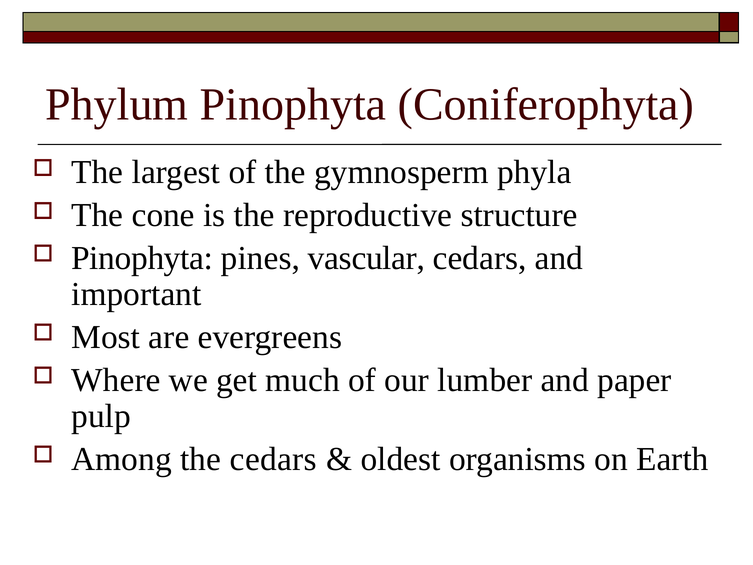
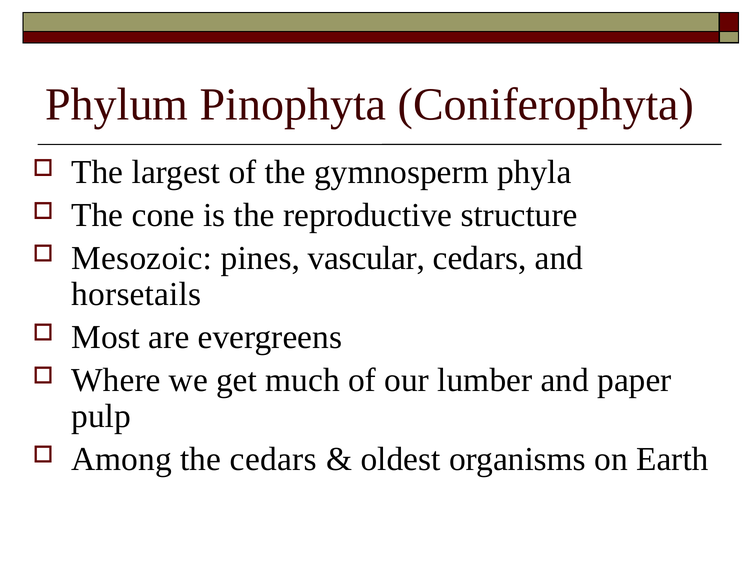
Pinophyta: Pinophyta -> Mesozoic (142, 258)
important: important -> horsetails (136, 294)
